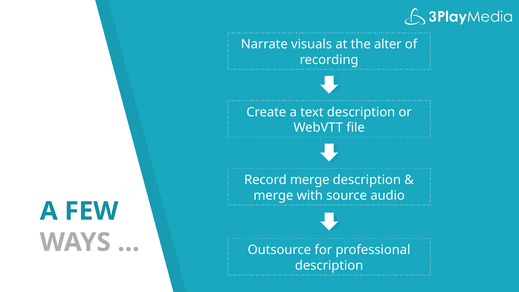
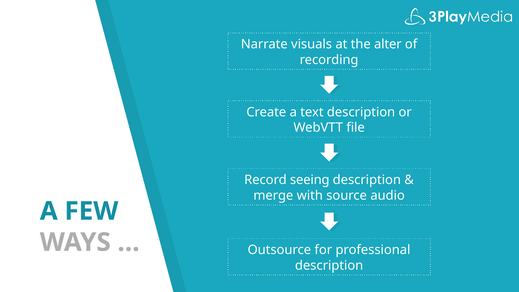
Record merge: merge -> seeing (310, 180)
